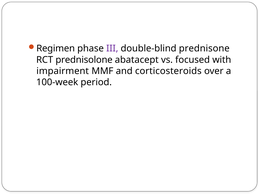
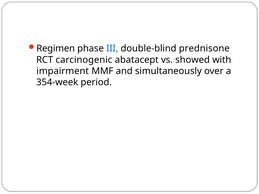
III colour: purple -> blue (112, 49)
prednisolone: prednisolone -> carcinogenic (84, 60)
focused: focused -> showed (193, 60)
corticosteroids: corticosteroids -> simultaneously (168, 71)
100-week: 100-week -> 354-week (57, 82)
